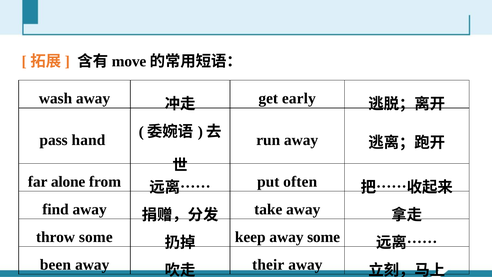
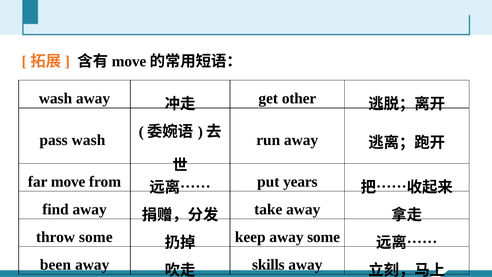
early: early -> other (299, 98)
pass hand: hand -> wash (88, 140)
far alone: alone -> move (68, 181)
often: often -> years (300, 181)
their: their -> skills (268, 265)
